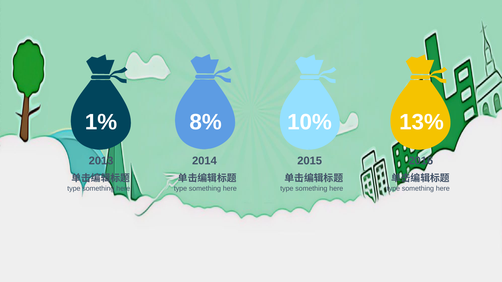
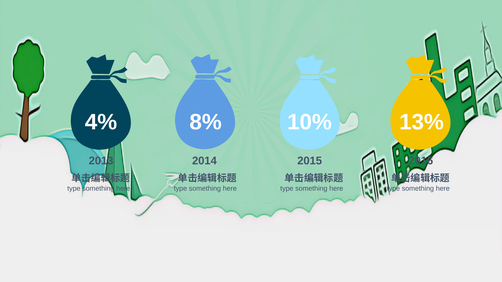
1%: 1% -> 4% (101, 122)
